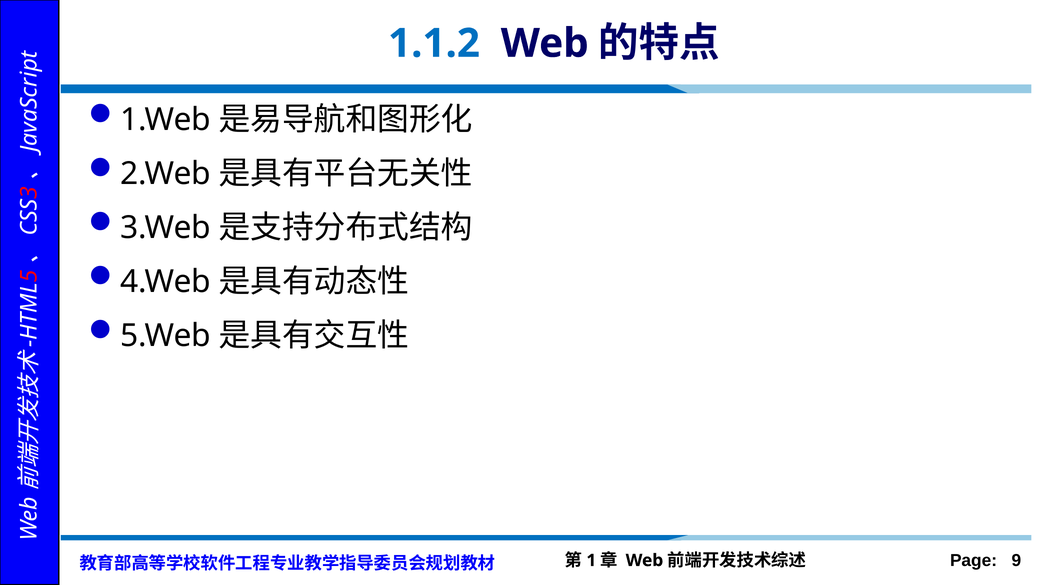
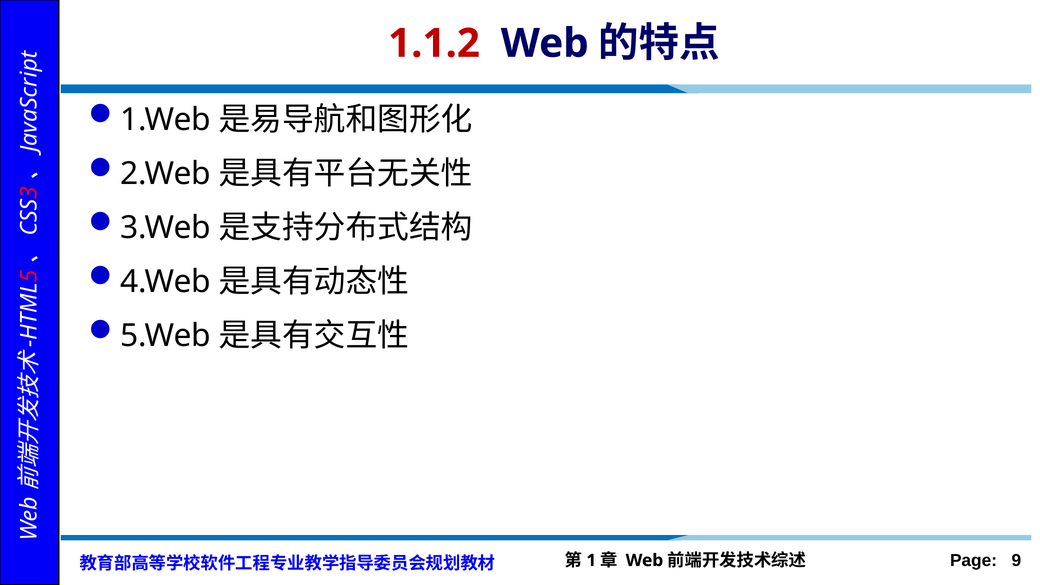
1.1.2 colour: blue -> red (434, 43)
